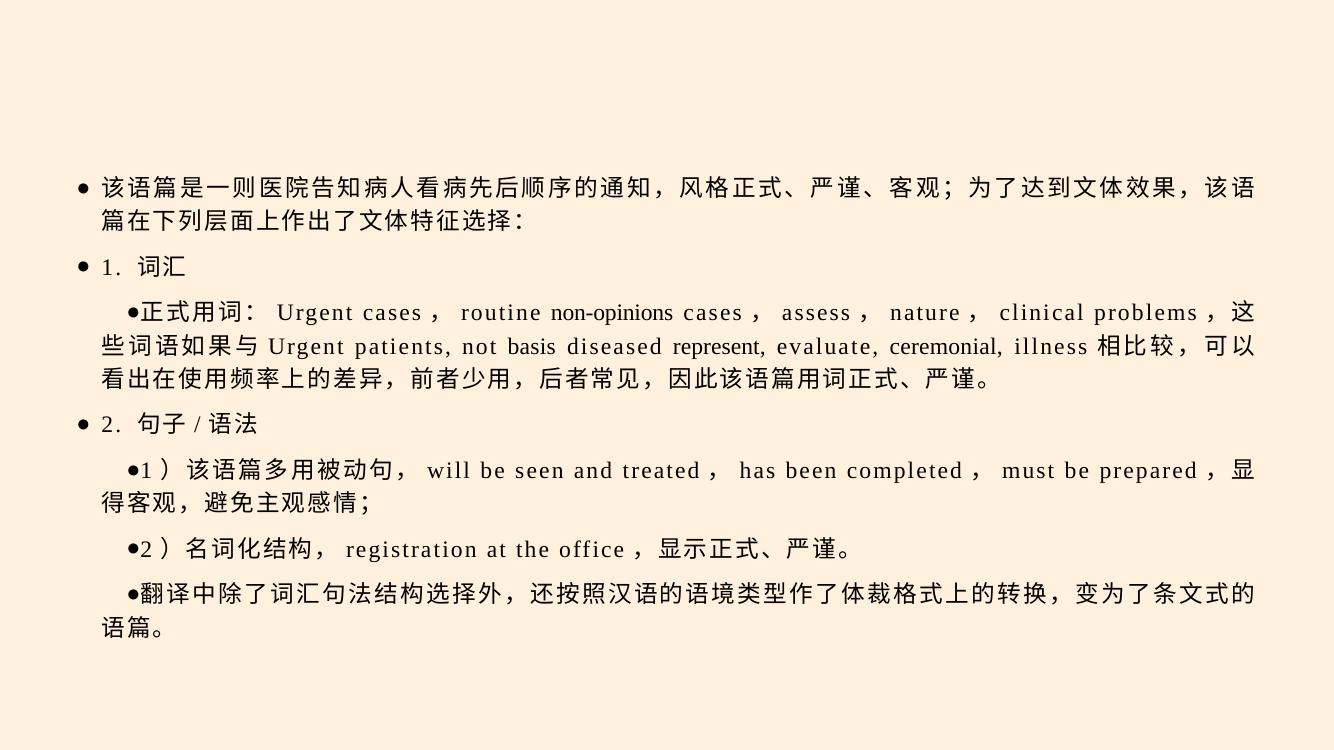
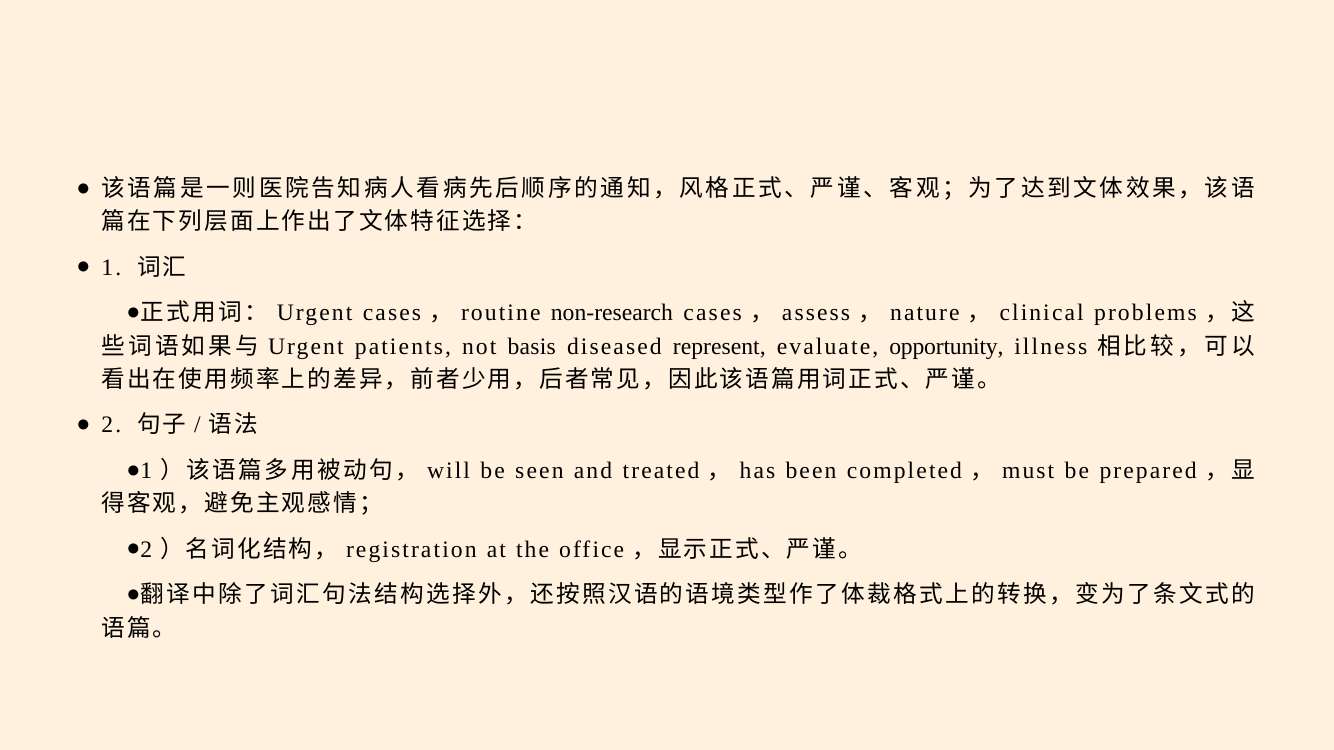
non-opinions: non-opinions -> non-research (612, 313)
ceremonial: ceremonial -> opportunity (946, 346)
